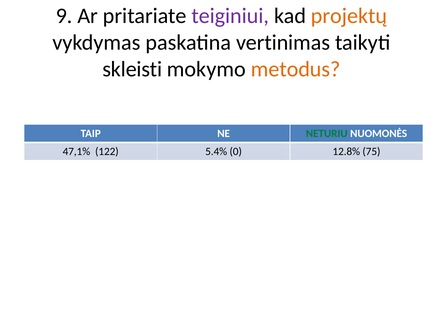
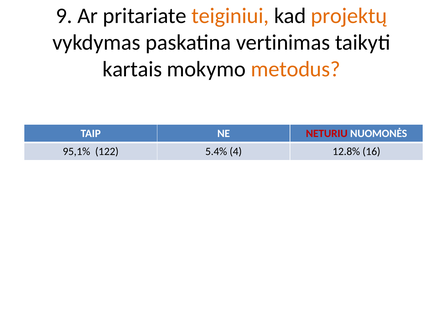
teiginiui colour: purple -> orange (230, 16)
skleisti: skleisti -> kartais (132, 69)
NETURIU colour: green -> red (327, 134)
47,1%: 47,1% -> 95,1% (76, 152)
0: 0 -> 4 (236, 152)
75: 75 -> 16 (371, 152)
